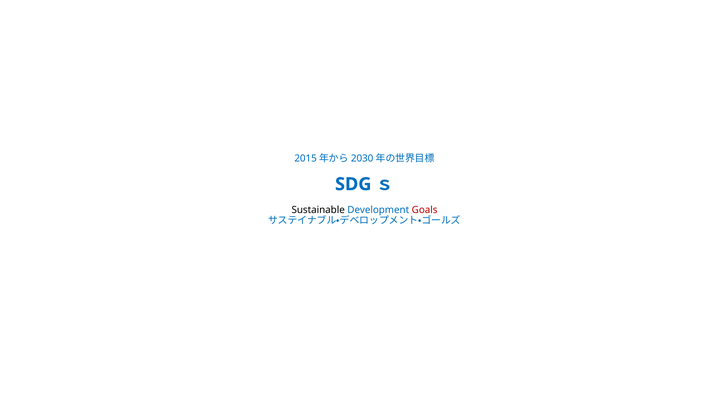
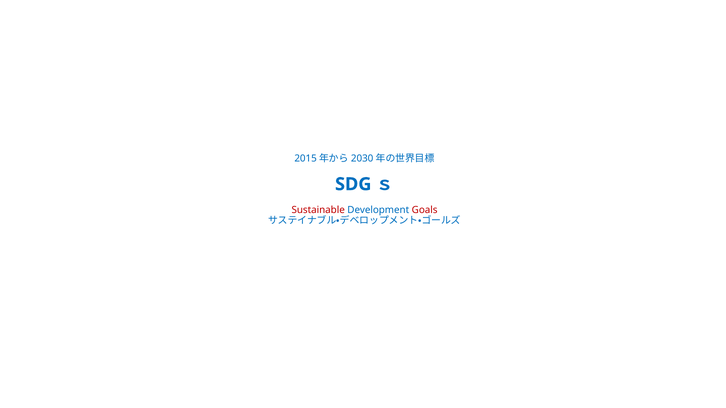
Sustainable colour: black -> red (318, 210)
